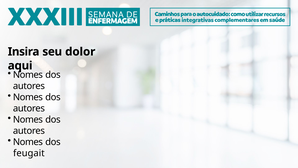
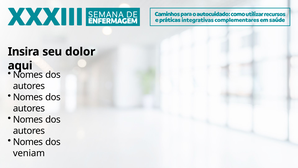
feugait: feugait -> veniam (29, 153)
